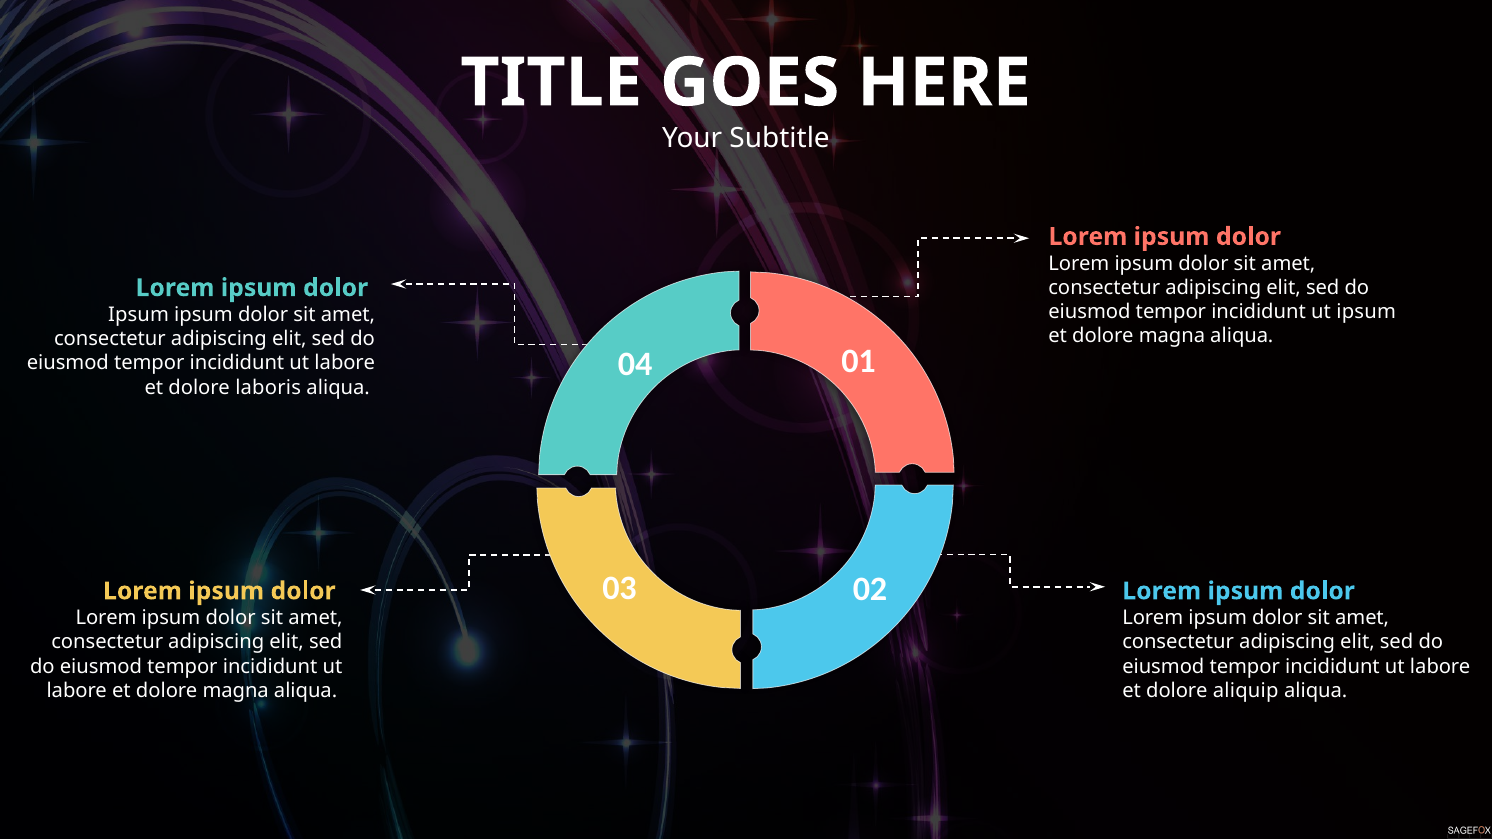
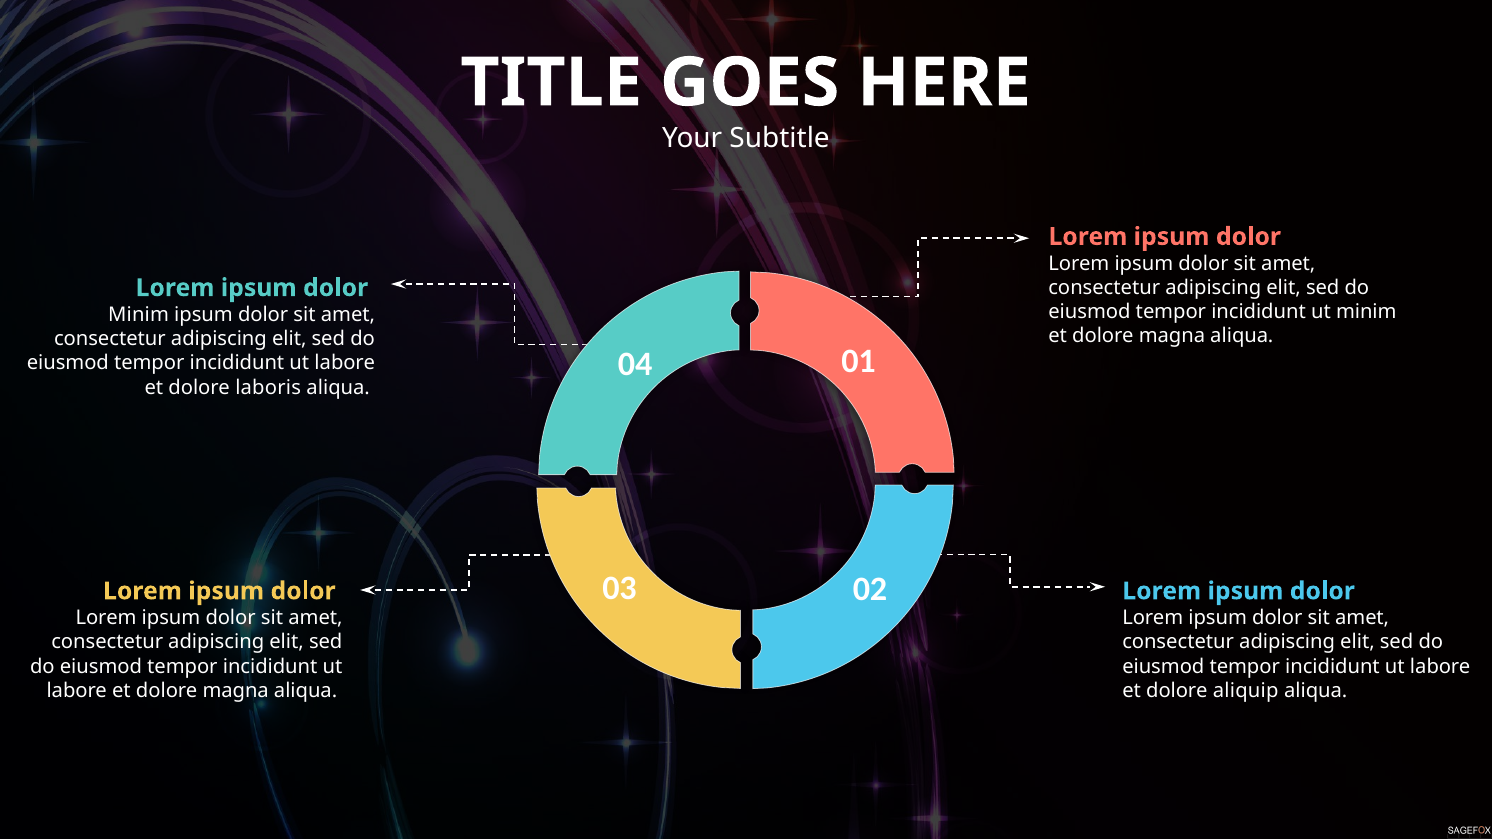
ut ipsum: ipsum -> minim (1366, 312)
Ipsum: Ipsum -> Minim (139, 315)
